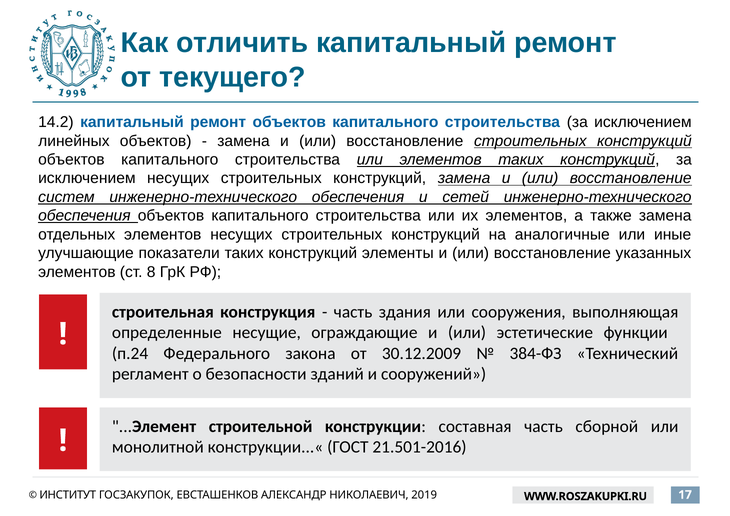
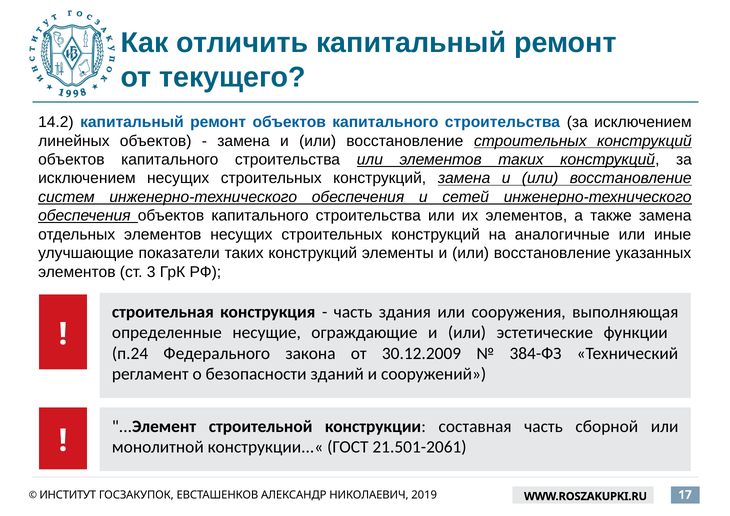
8: 8 -> 3 (151, 272)
21.501-2016: 21.501-2016 -> 21.501-2061 (420, 447)
